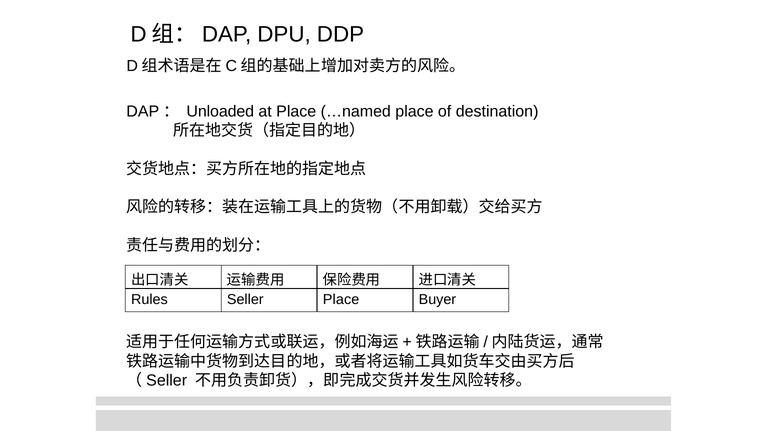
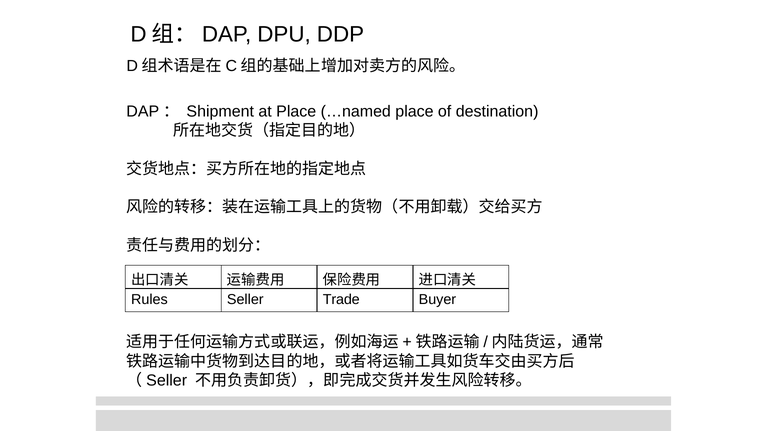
Unloaded: Unloaded -> Shipment (220, 112)
Seller Place: Place -> Trade (341, 300)
